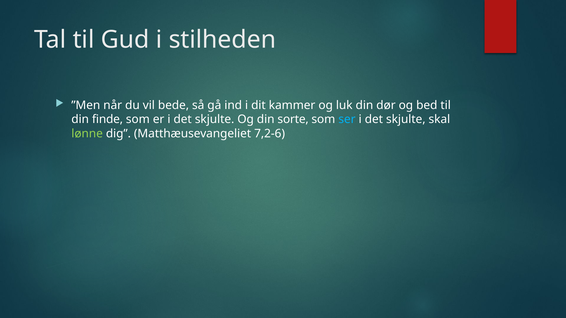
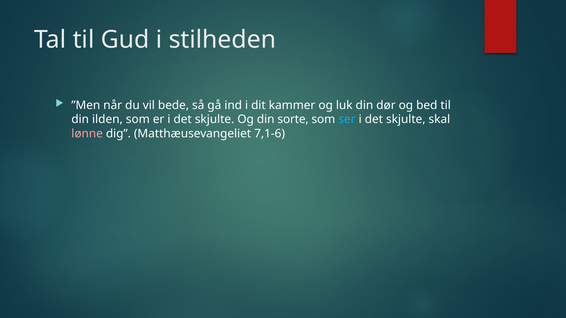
finde: finde -> ilden (107, 119)
lønne colour: light green -> pink (87, 134)
7,2-6: 7,2-6 -> 7,1-6 (270, 134)
